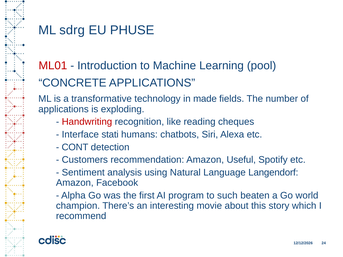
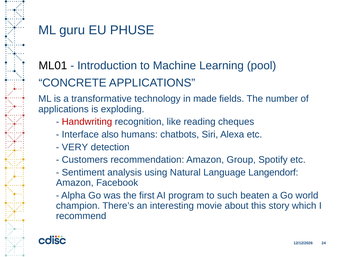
sdrg: sdrg -> guru (72, 30)
ML01 colour: red -> black (53, 66)
stati: stati -> also (110, 135)
CONT: CONT -> VERY (75, 147)
Useful: Useful -> Group (241, 160)
